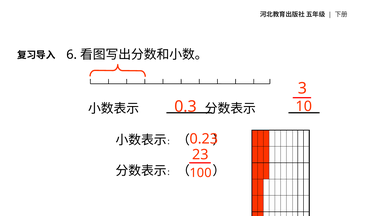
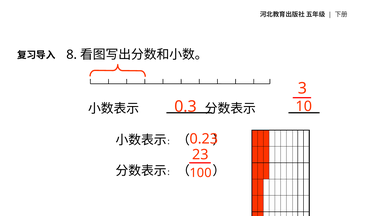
6: 6 -> 8 (72, 54)
